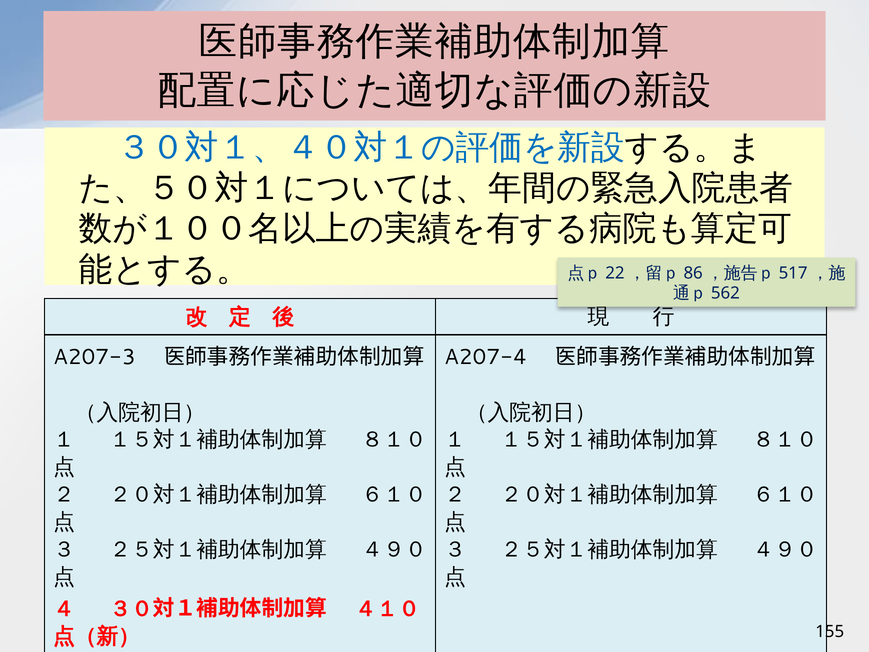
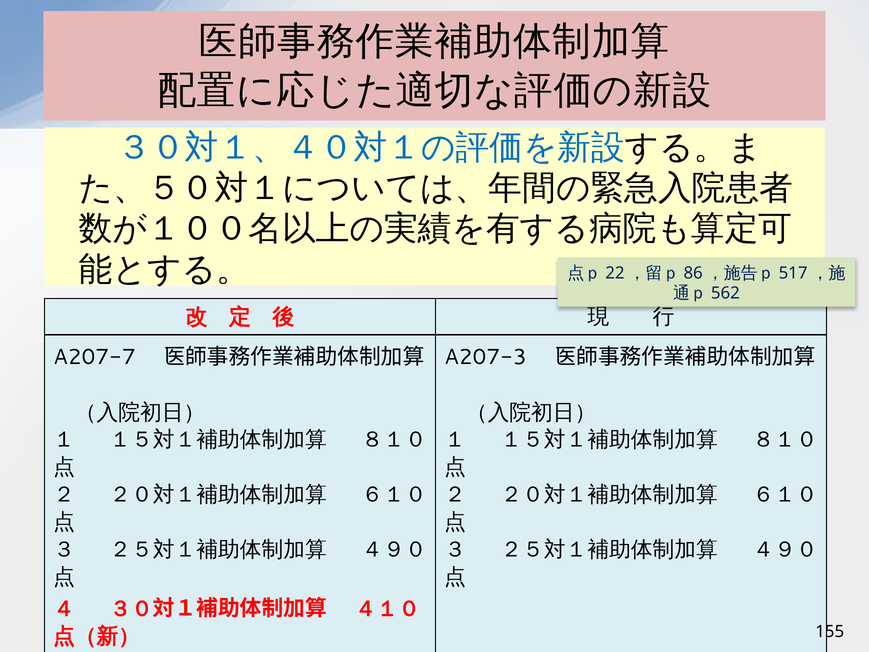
A207-3: A207-3 -> A207-7 (94, 357)
A207-4: A207-4 -> A207-3 (485, 357)
